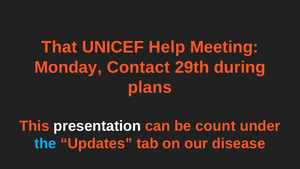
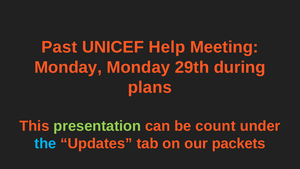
That: That -> Past (59, 47)
Monday Contact: Contact -> Monday (138, 67)
presentation colour: white -> light green (97, 126)
disease: disease -> packets (239, 143)
